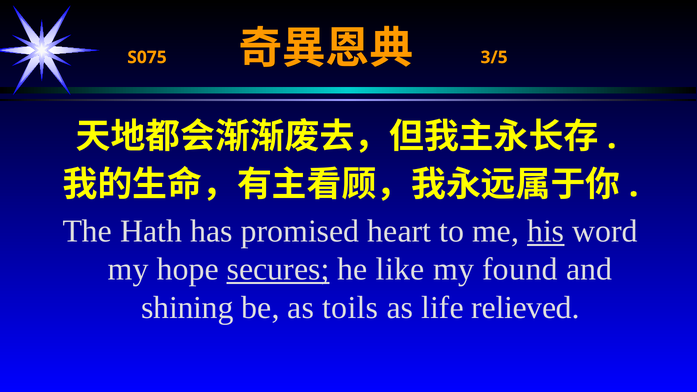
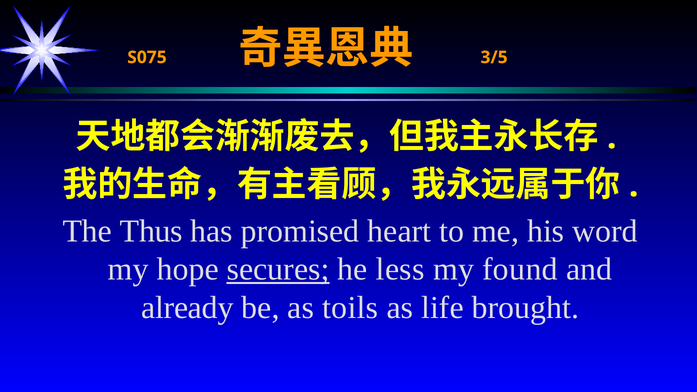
Hath: Hath -> Thus (151, 231)
his underline: present -> none (546, 231)
like: like -> less (400, 269)
shining: shining -> already (187, 308)
relieved: relieved -> brought (525, 308)
